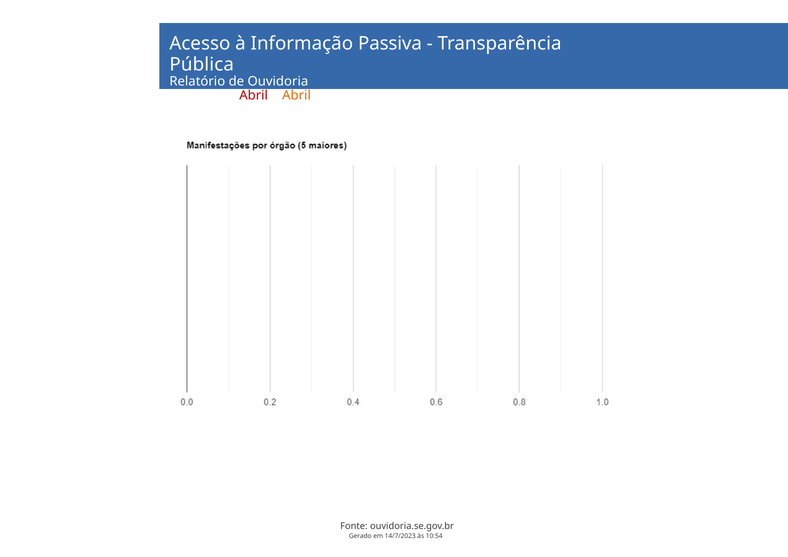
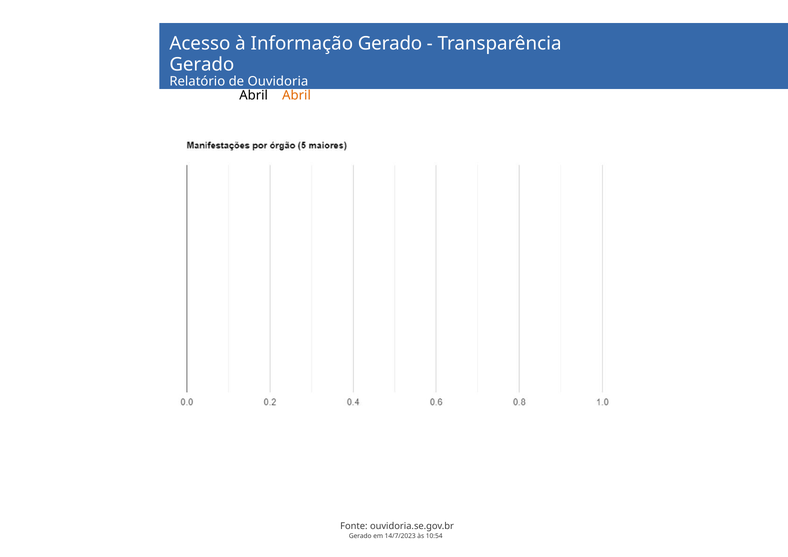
Informação Passiva: Passiva -> Gerado (390, 44)
Pública: Pública -> Gerado (202, 64)
Abril colour: red -> black (254, 96)
